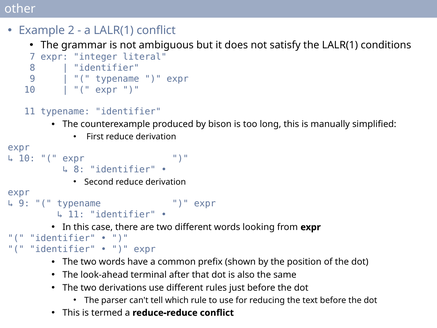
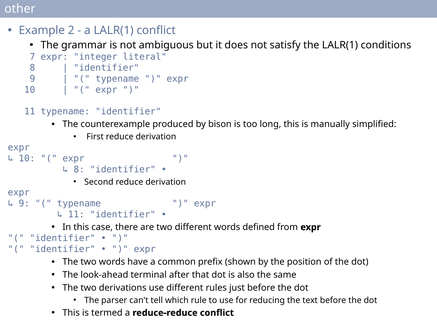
looking: looking -> defined (259, 227)
